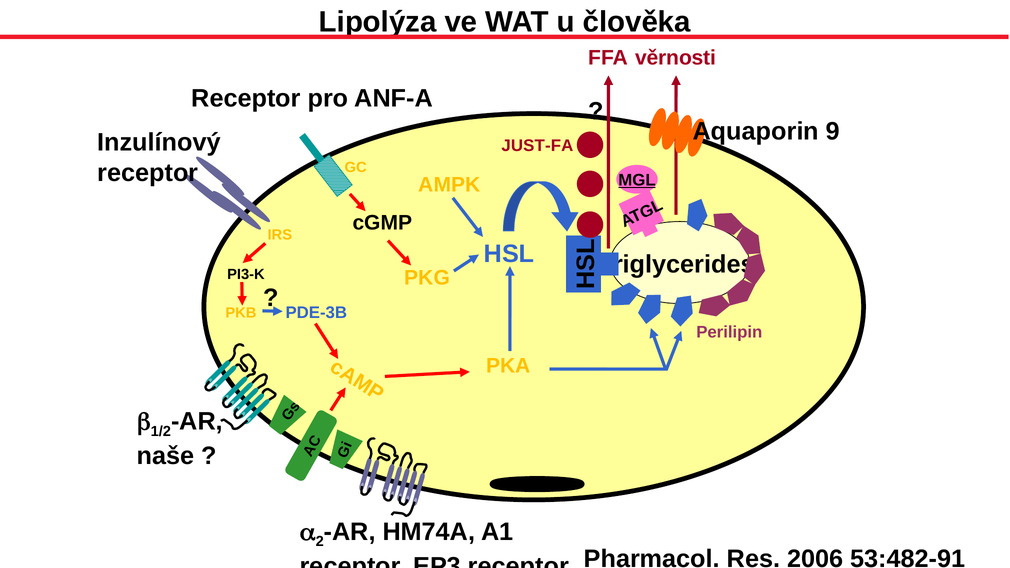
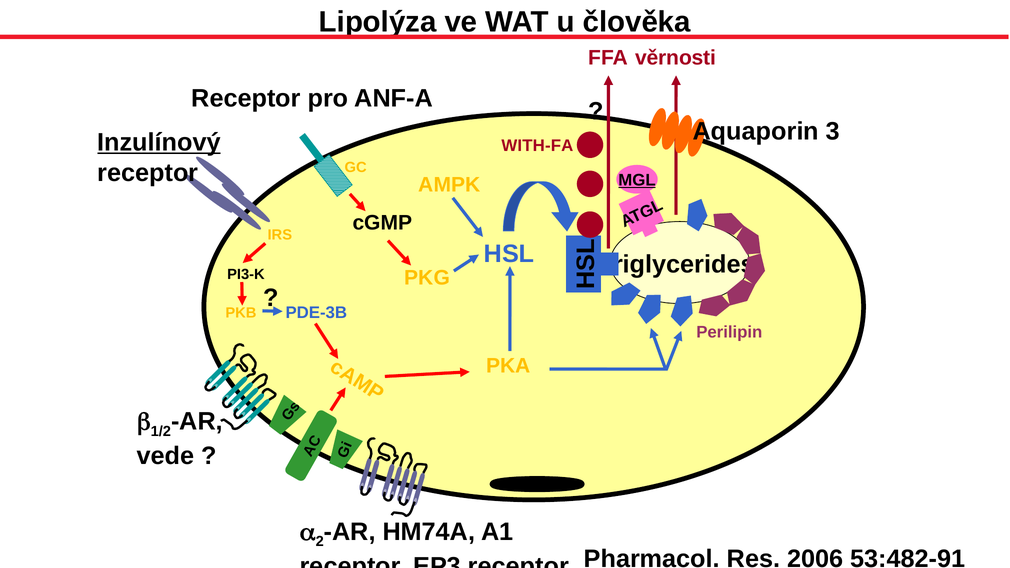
9: 9 -> 3 (833, 131)
Inzulínový underline: none -> present (159, 143)
JUST-FA: JUST-FA -> WITH-FA (537, 146)
naše: naše -> vede (166, 456)
